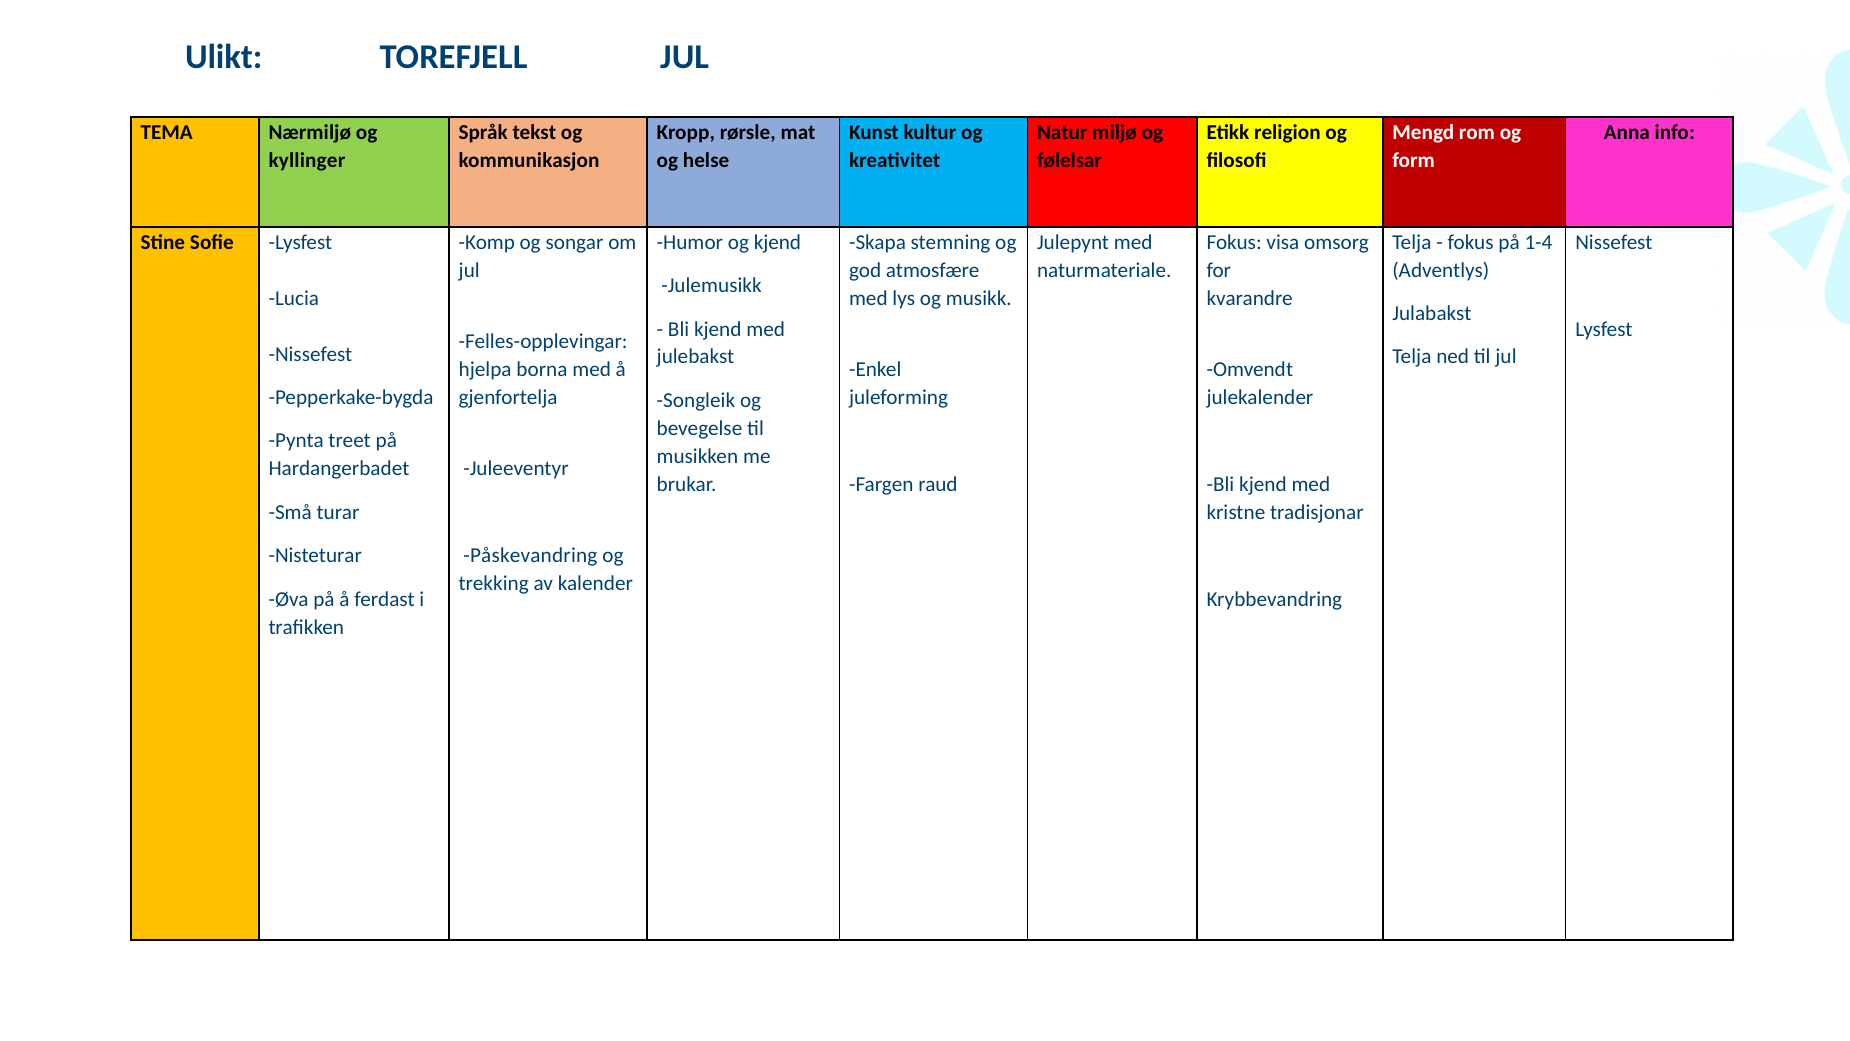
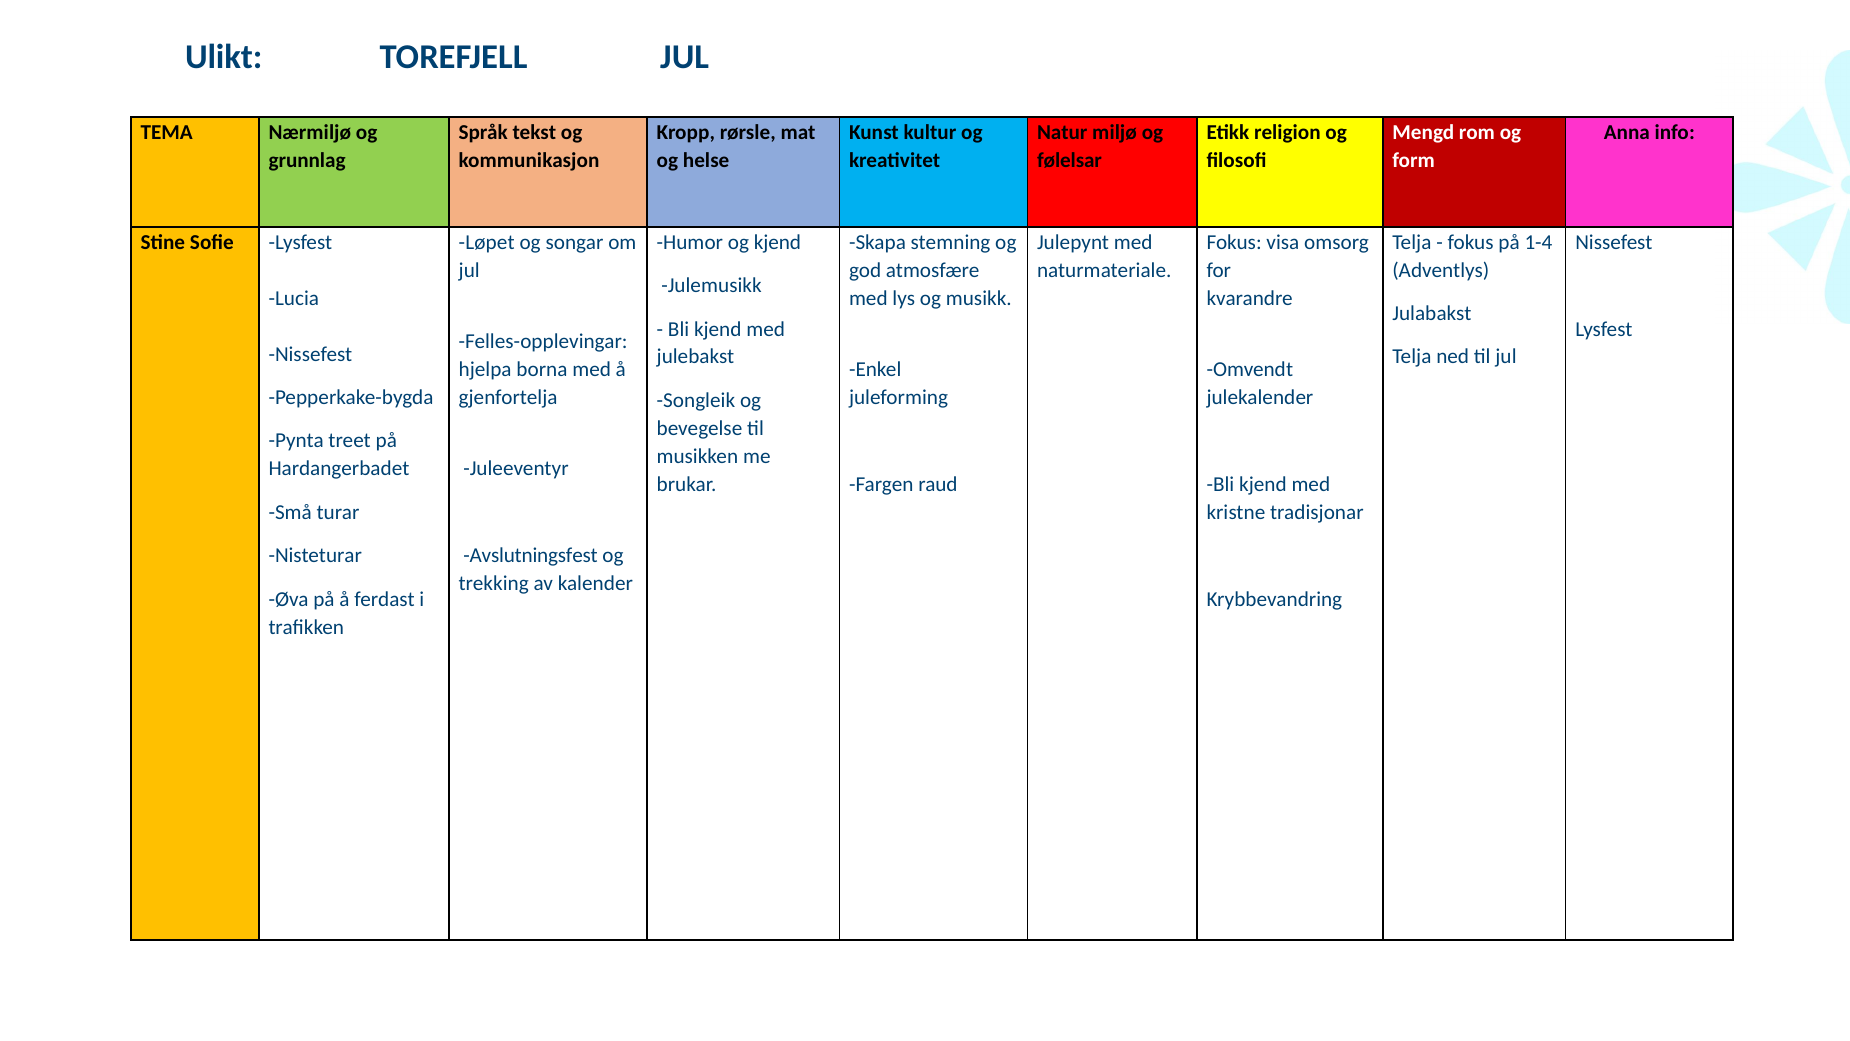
kyllinger: kyllinger -> grunnlag (307, 160)
Komp: Komp -> Løpet (487, 242)
Påskevandring: Påskevandring -> Avslutningsfest (531, 555)
